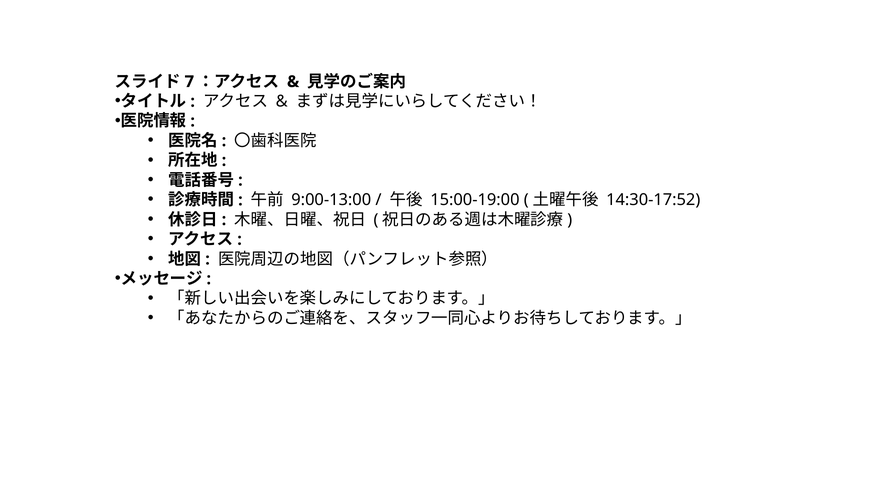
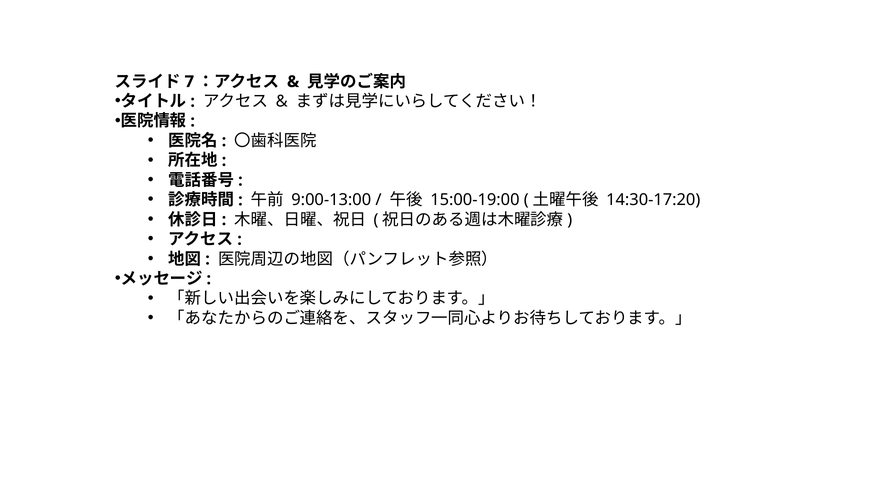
14:30-17:52: 14:30-17:52 -> 14:30-17:20 (653, 200)
